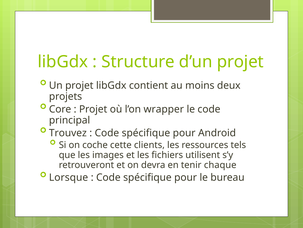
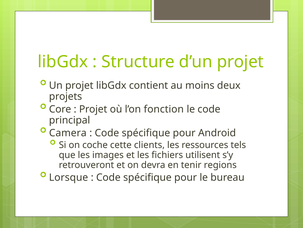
wrapper: wrapper -> fonction (164, 109)
Trouvez: Trouvez -> Camera (68, 133)
chaque: chaque -> regions (220, 165)
